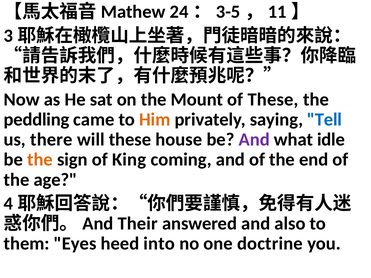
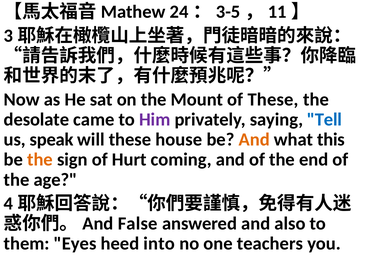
peddling: peddling -> desolate (36, 120)
Him colour: orange -> purple (155, 120)
there: there -> speak (52, 140)
And colour: purple -> orange (254, 140)
idle: idle -> this (331, 140)
King: King -> Hurt (129, 160)
Their: Their -> False (138, 224)
doctrine: doctrine -> teachers (270, 244)
